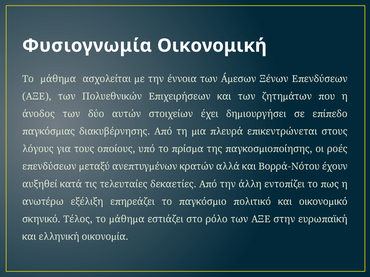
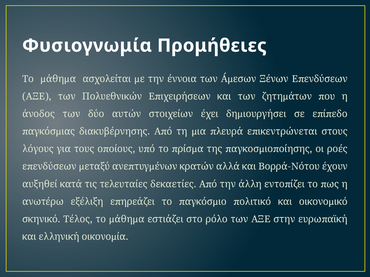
Οικονομική: Οικονομική -> Προμήθειες (212, 46)
